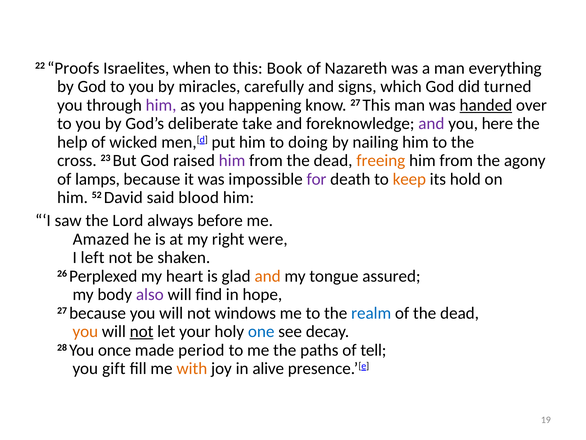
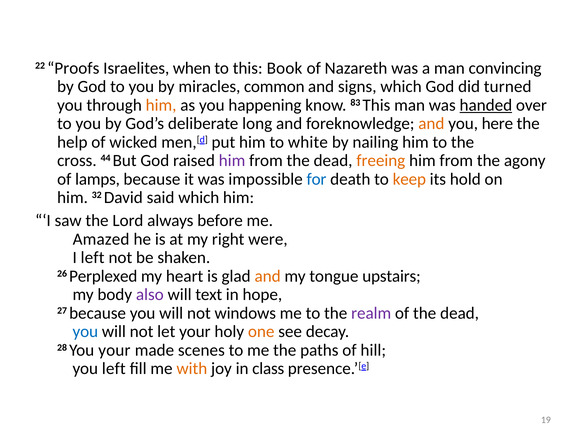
everything: everything -> convincing (505, 68)
carefully: carefully -> common (274, 87)
him colour: purple -> orange (161, 105)
know 27: 27 -> 83 (355, 102)
take: take -> long (257, 123)
and colour: purple -> orange (431, 123)
doing: doing -> white (308, 142)
23: 23 -> 44 (106, 158)
for colour: purple -> blue (316, 179)
52: 52 -> 32 (97, 195)
said blood: blood -> which (199, 197)
assured: assured -> upstairs (391, 276)
find: find -> text (209, 294)
realm colour: blue -> purple (371, 313)
you colour: orange -> blue (85, 331)
not underline: present -> none (142, 331)
one colour: blue -> orange (261, 331)
You once: once -> your (114, 350)
period: period -> scenes (201, 350)
tell: tell -> hill (373, 350)
you gift: gift -> left (114, 368)
alive: alive -> class (268, 368)
